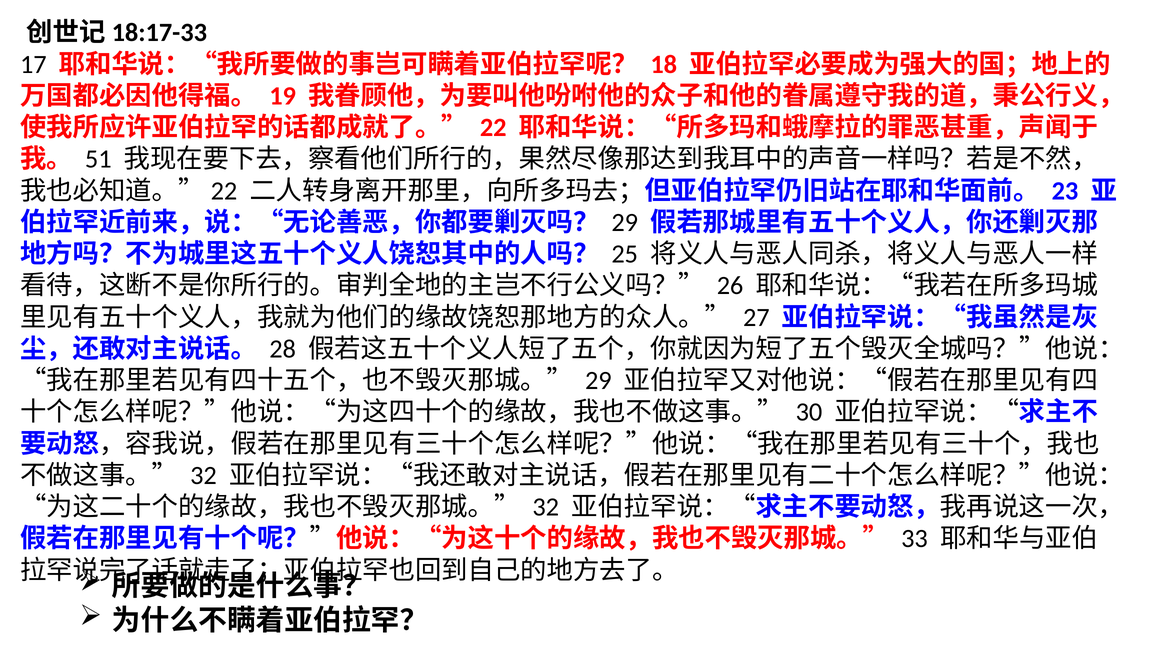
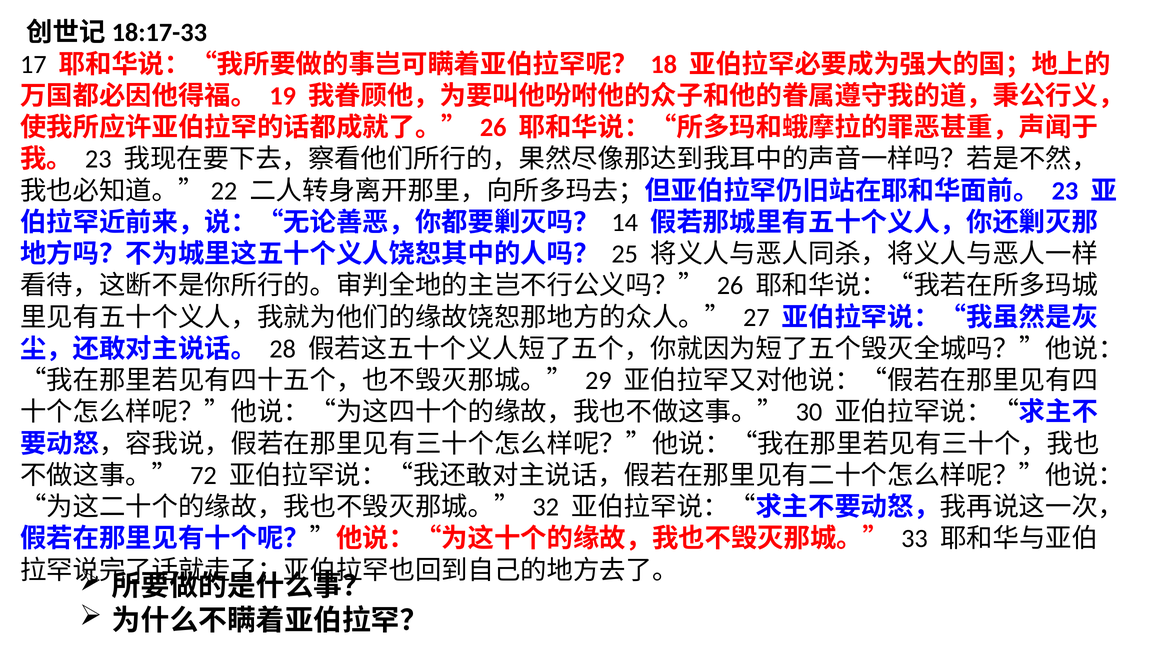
22: 22 -> 26 (493, 128)
51: 51 -> 23 (98, 159)
29: 29 -> 14 (625, 223)
32: 32 -> 72 (203, 476)
